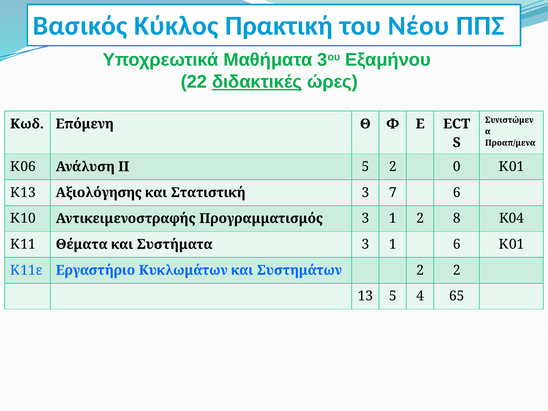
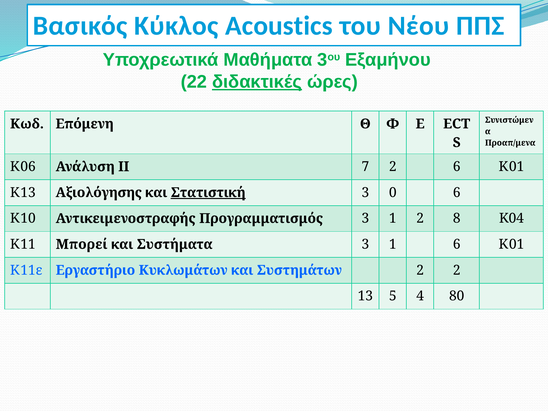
Πρακτική: Πρακτική -> Acoustics (279, 26)
ΙΙ 5: 5 -> 7 (365, 167)
2 0: 0 -> 6 (457, 167)
Στατιστική underline: none -> present (208, 193)
7: 7 -> 0 (393, 193)
Θέματα: Θέματα -> Μπορεί (82, 244)
65: 65 -> 80 (457, 296)
